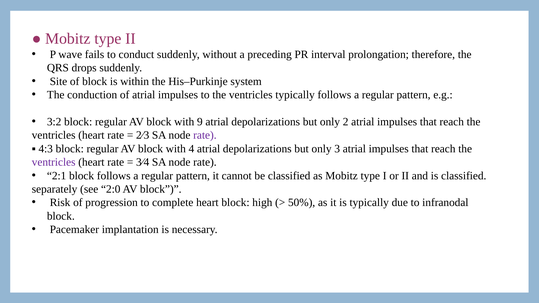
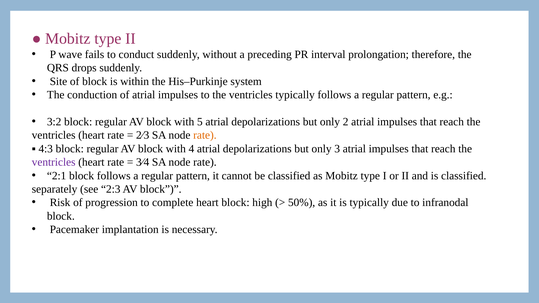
9: 9 -> 5 (200, 122)
rate colour: purple -> orange (205, 135)
2:0: 2:0 -> 2:3 (111, 189)
